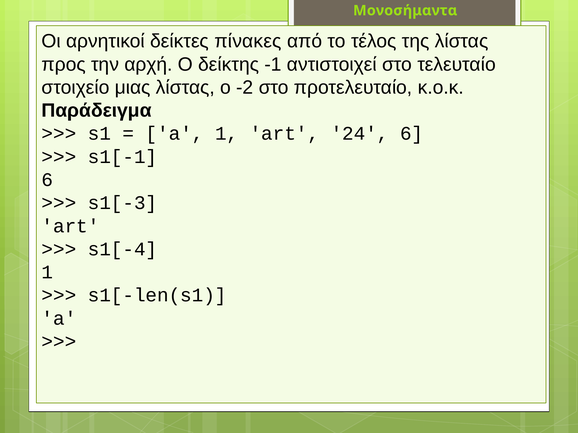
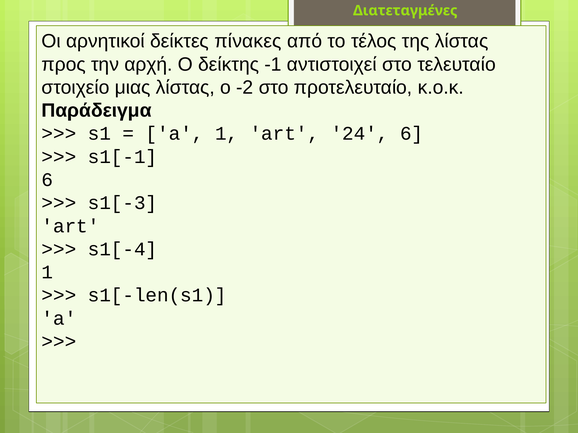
Μονοσήμαντα: Μονοσήμαντα -> Διατεταγμένες (405, 11)
